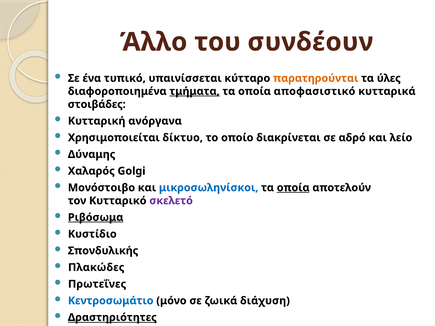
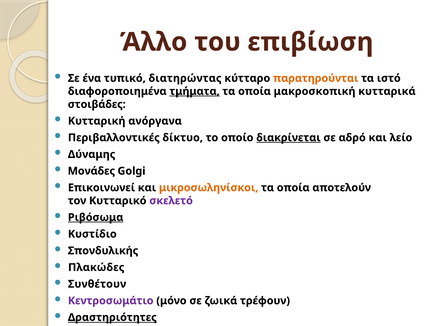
συνδέουν: συνδέουν -> επιβίωση (310, 42)
υπαινίσσεται: υπαινίσσεται -> διατηρώντας (185, 78)
ύλες: ύλες -> ιστό (389, 78)
αποφασιστικό: αποφασιστικό -> μακροσκοπική (315, 91)
Χρησιμοποιείται: Χρησιμοποιείται -> Περιβαλλοντικές (114, 138)
διακρίνεται underline: none -> present (288, 138)
Χαλαρός: Χαλαρός -> Μονάδες (91, 171)
Μονόστοιβο: Μονόστοιβο -> Επικοινωνεί (102, 188)
μικροσωληνίσκοι colour: blue -> orange (209, 188)
οποία underline: present -> none (293, 188)
Πρωτεΐνες: Πρωτεΐνες -> Συνθέτουν (97, 284)
Κεντροσωμάτιο colour: blue -> purple (111, 301)
διάχυση: διάχυση -> τρέφουν (265, 301)
